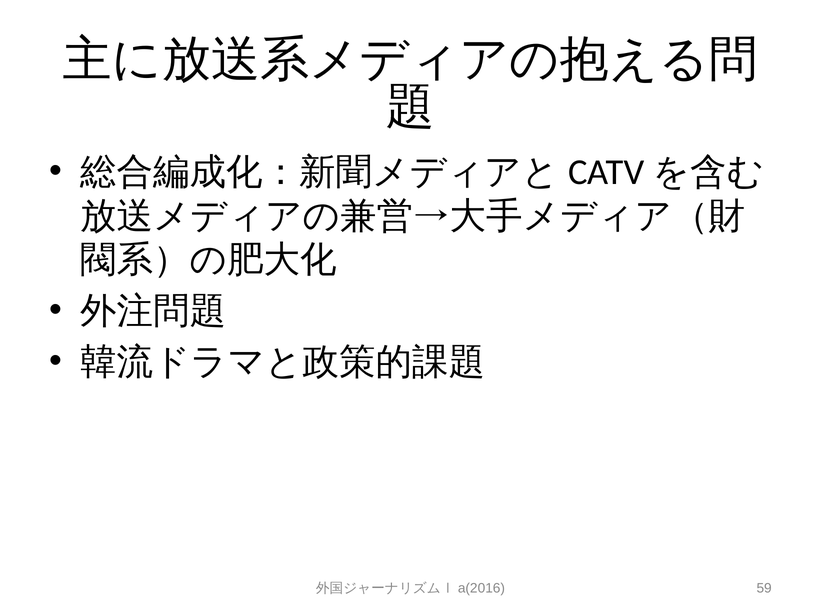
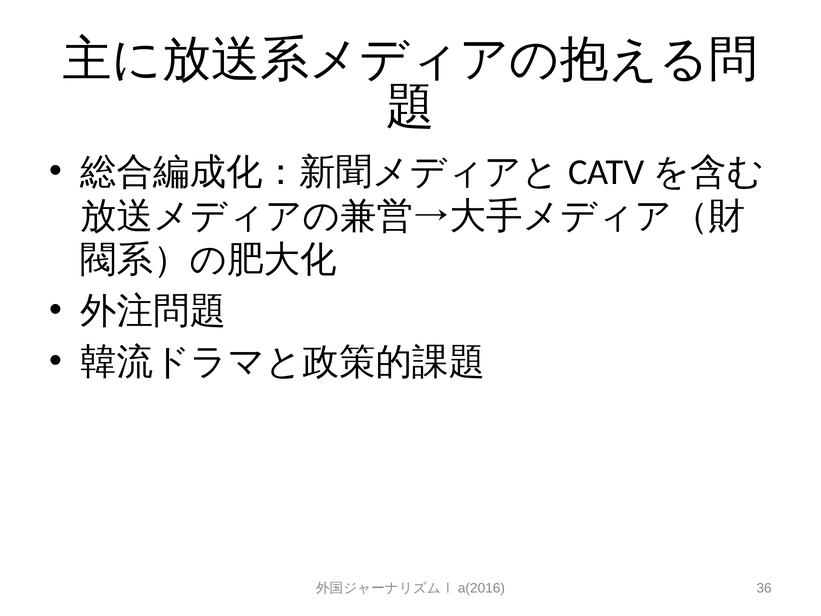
59: 59 -> 36 (764, 588)
